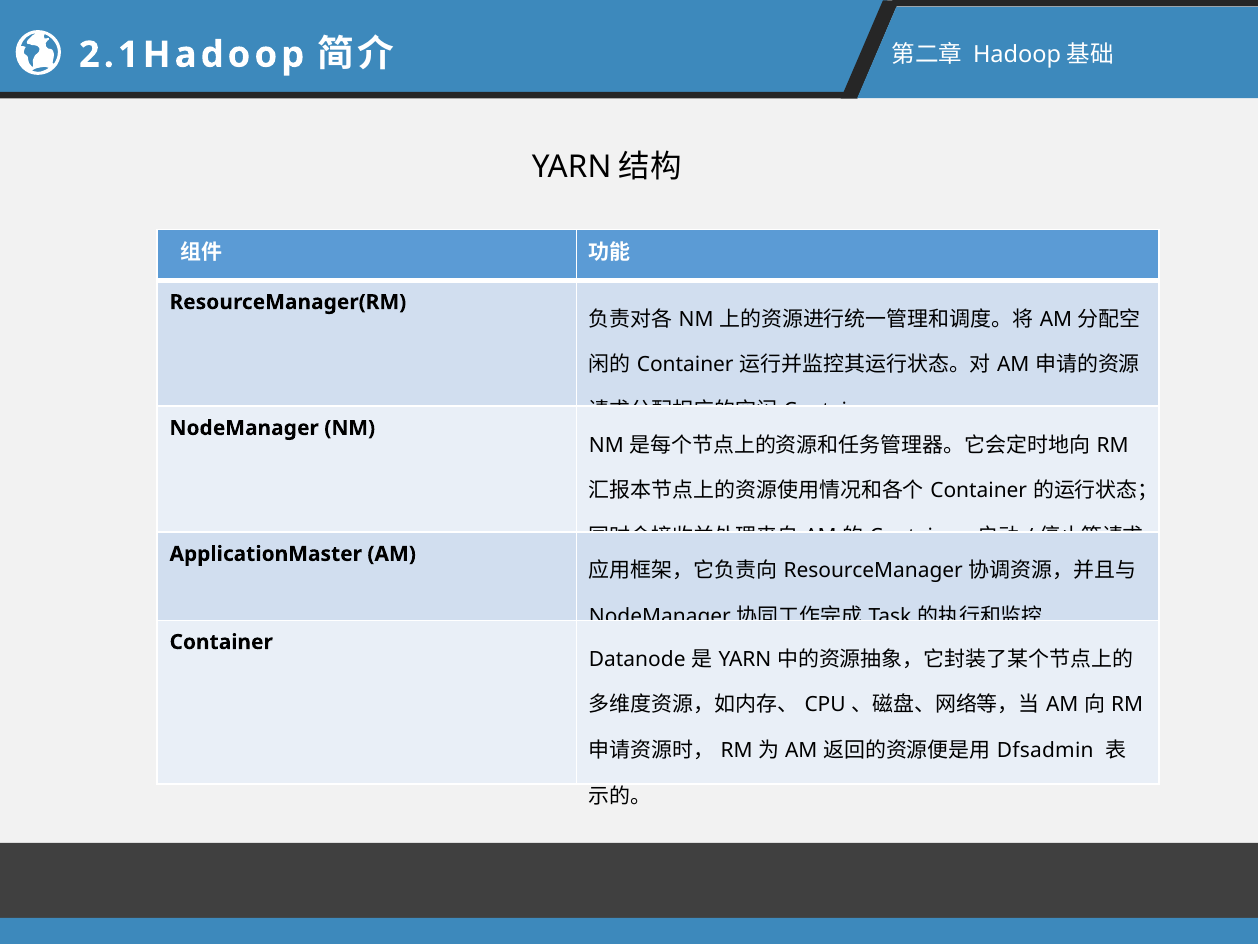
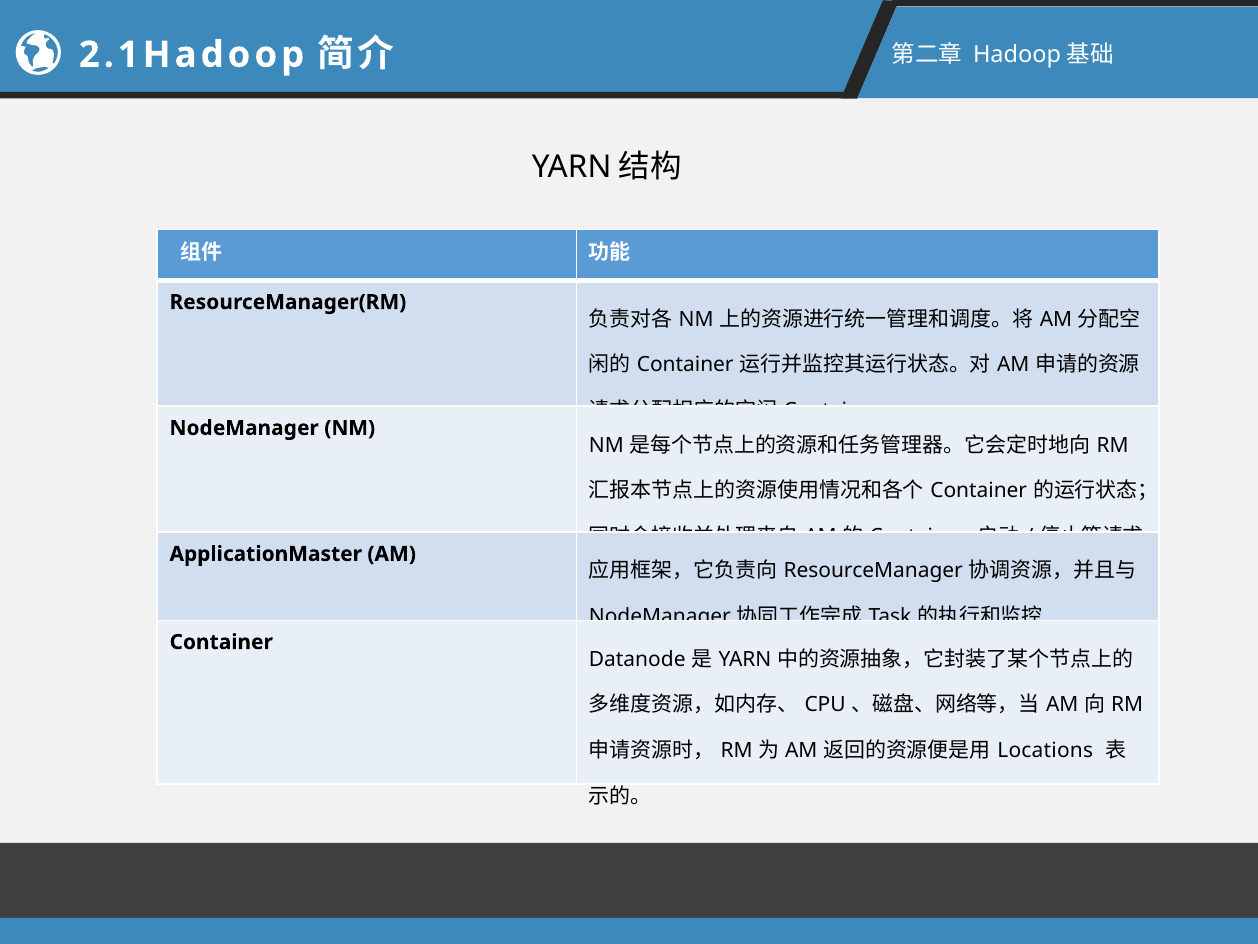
Dfsadmin: Dfsadmin -> Locations (1045, 750)
